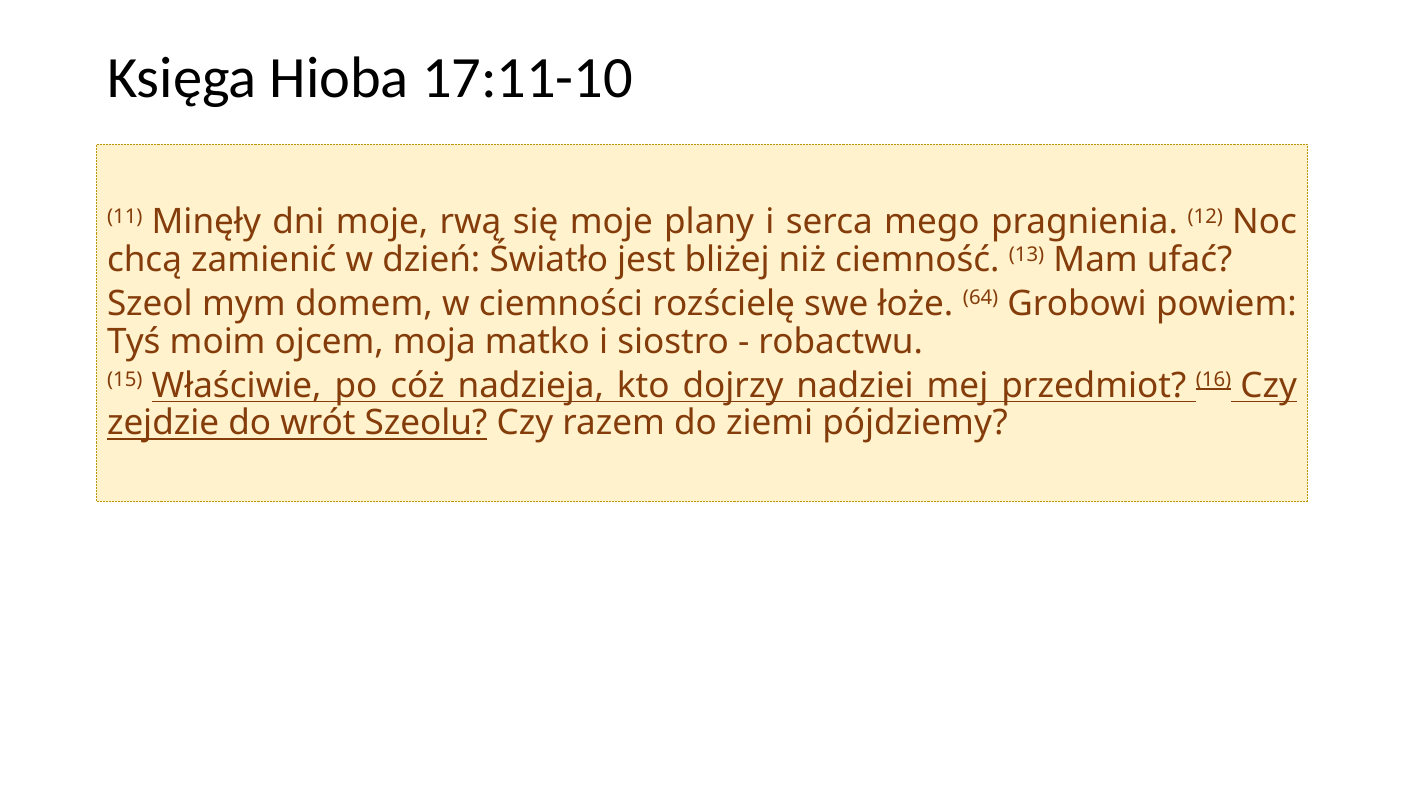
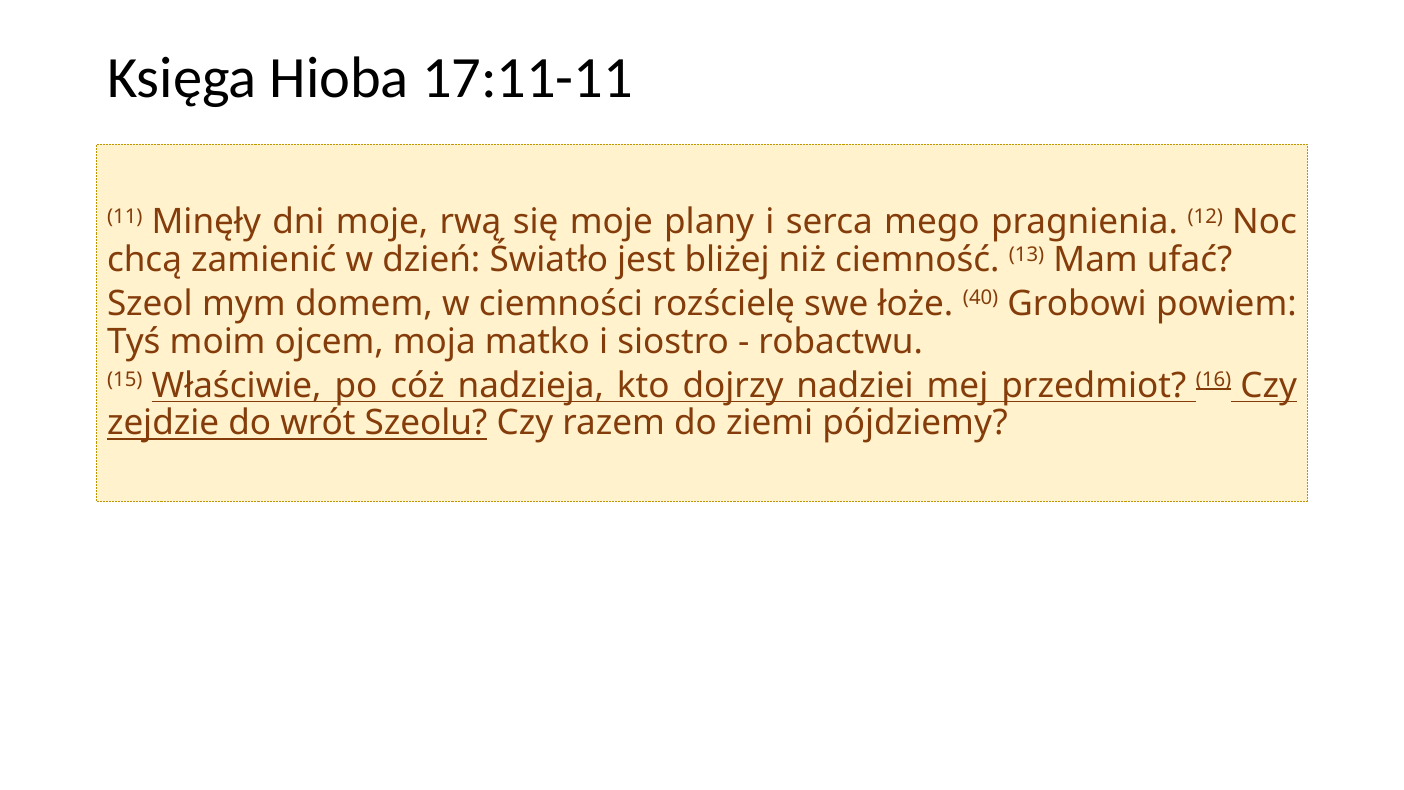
17:11-10: 17:11-10 -> 17:11-11 (528, 79)
64: 64 -> 40 (981, 298)
